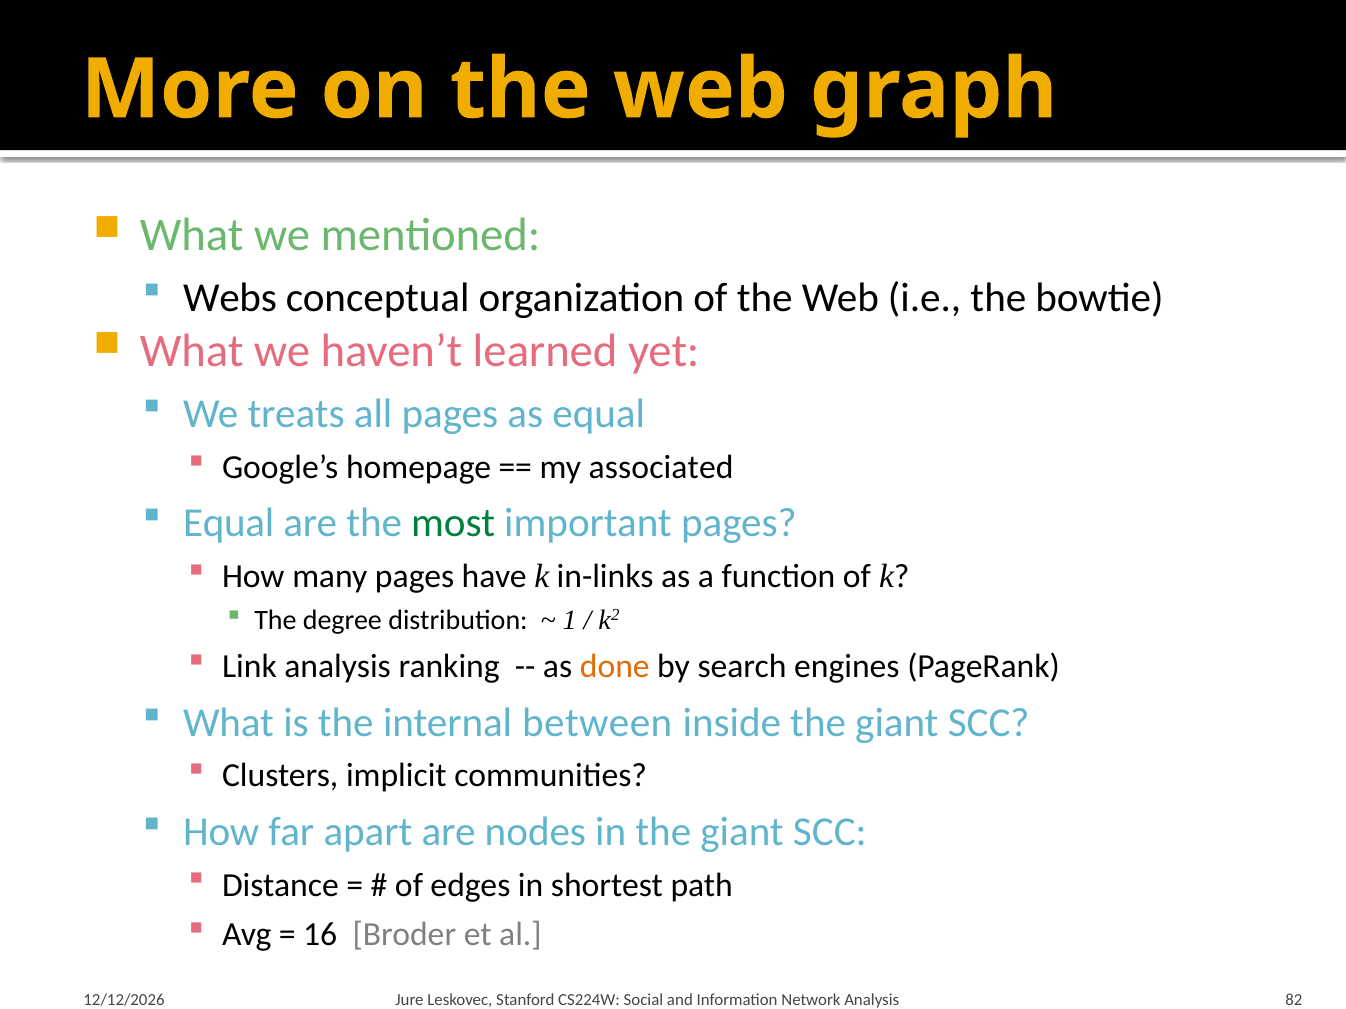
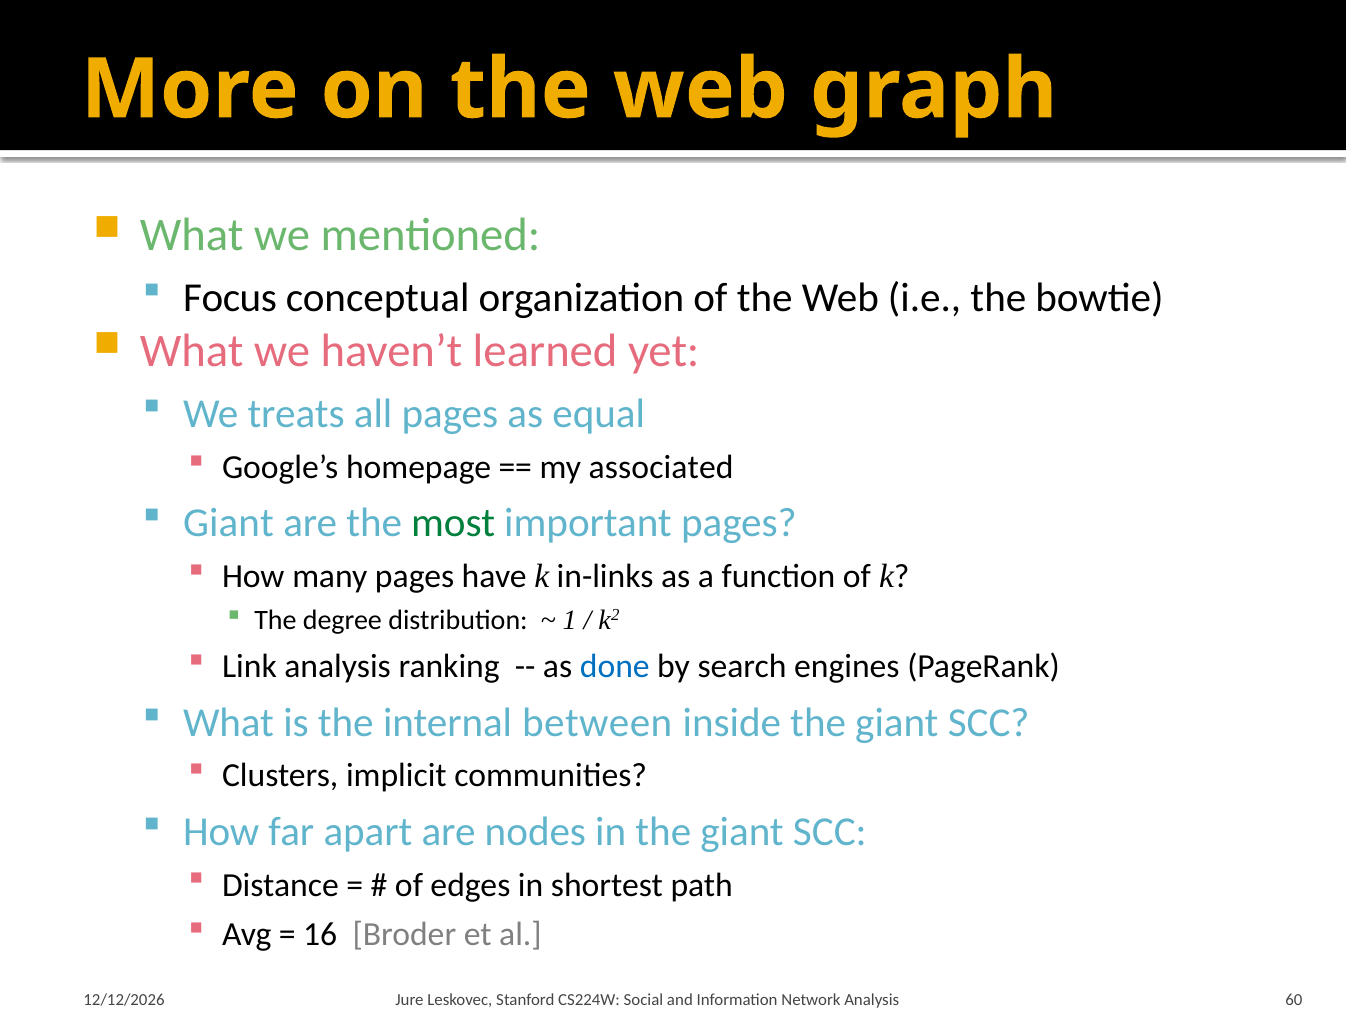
Webs: Webs -> Focus (230, 298)
Equal: Equal -> Giant (228, 523)
done colour: orange -> blue (615, 667)
82: 82 -> 60 (1294, 1000)
